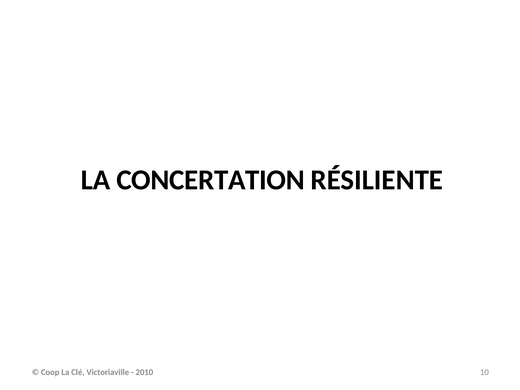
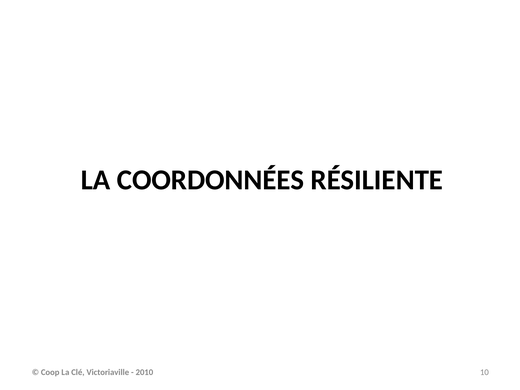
CONCERTATION: CONCERTATION -> COORDONNÉES (210, 180)
